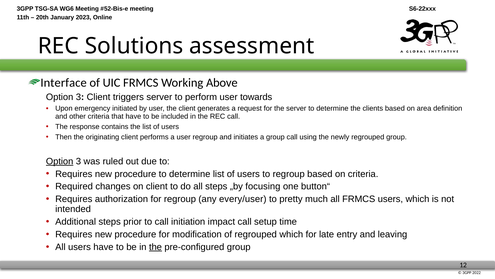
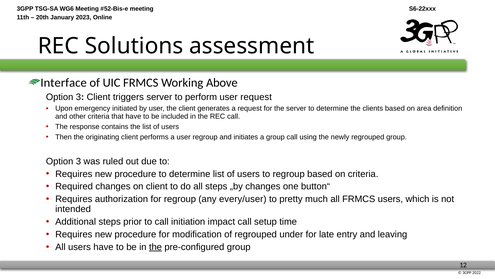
user towards: towards -> request (256, 97)
Option underline: present -> none (60, 161)
„by focusing: focusing -> changes (263, 186)
regrouped which: which -> under (291, 234)
